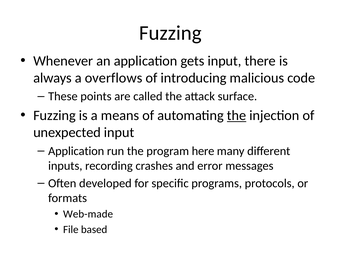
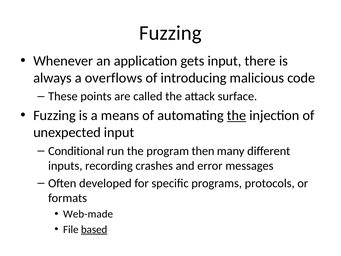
Application: Application -> Conditional (76, 151)
here: here -> then (203, 151)
based underline: none -> present (94, 229)
